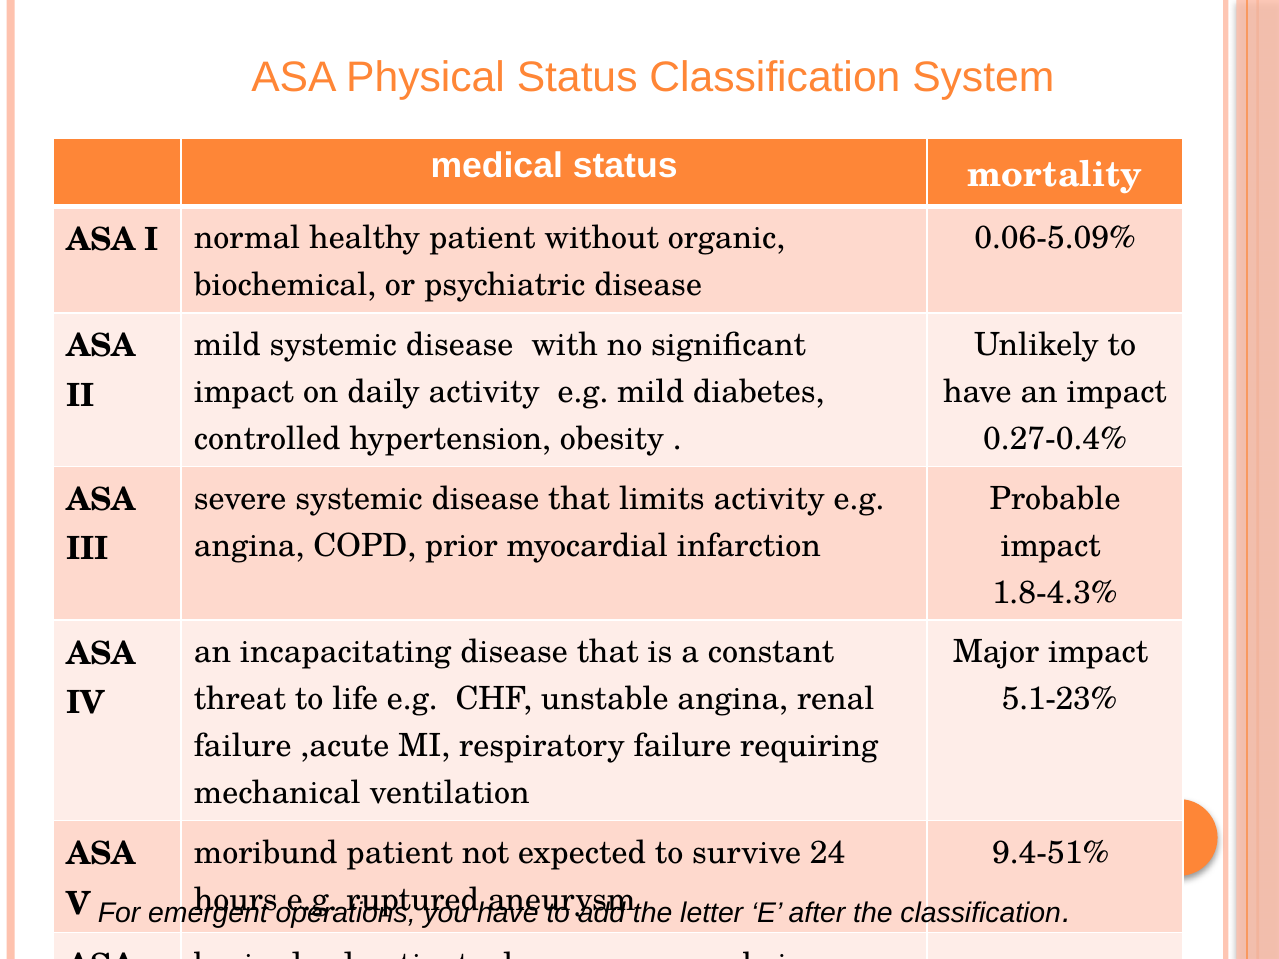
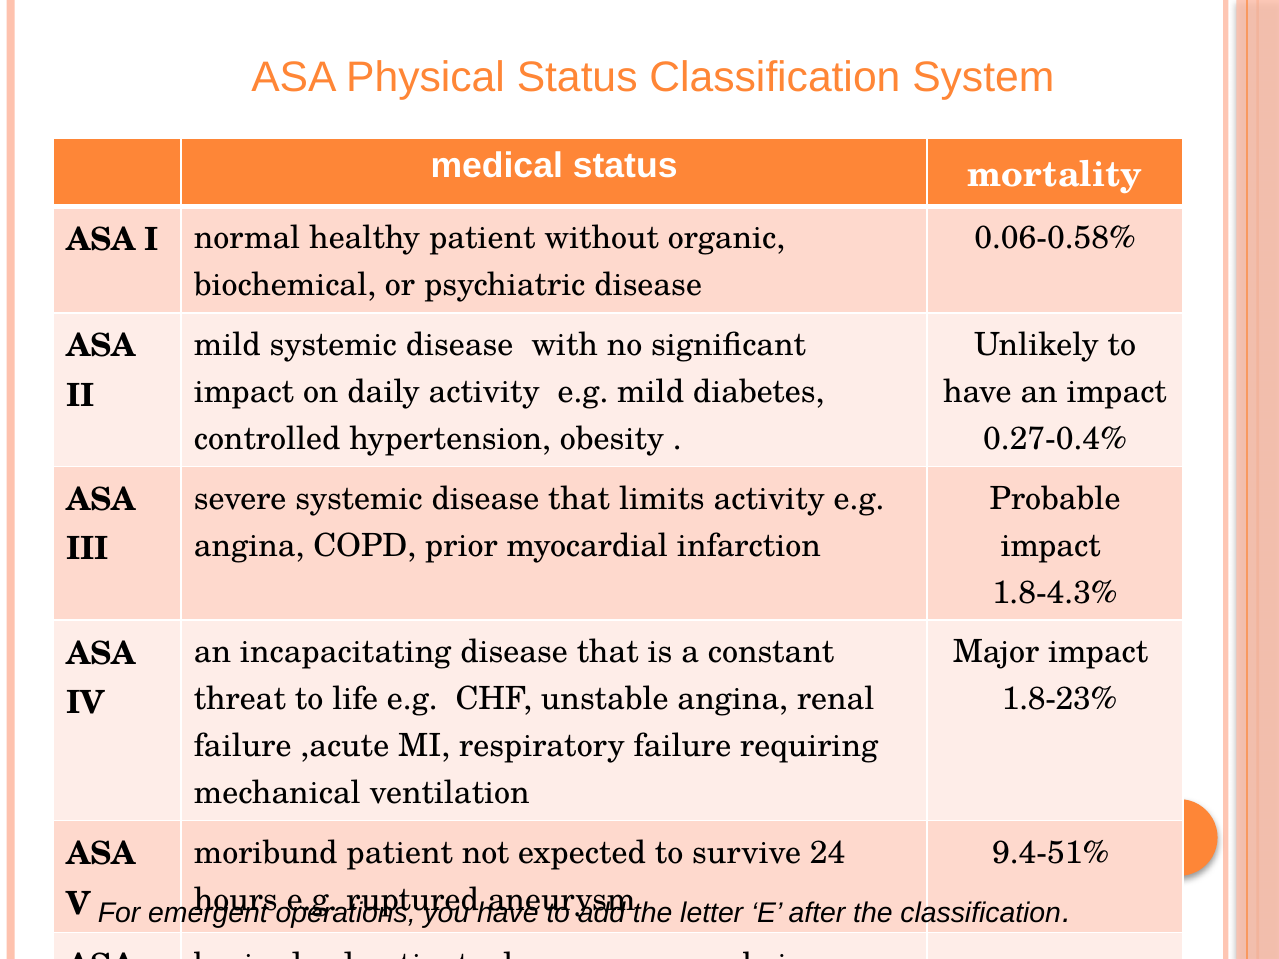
0.06-5.09%: 0.06-5.09% -> 0.06-0.58% (1055, 239)
5.1-23%: 5.1-23% -> 1.8-23% (1060, 699)
